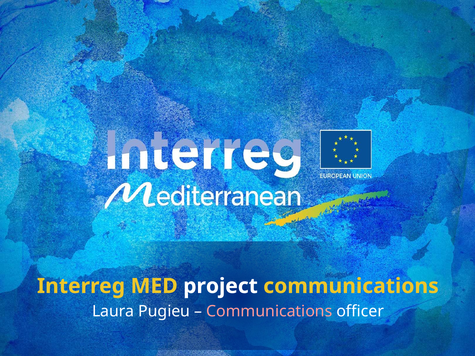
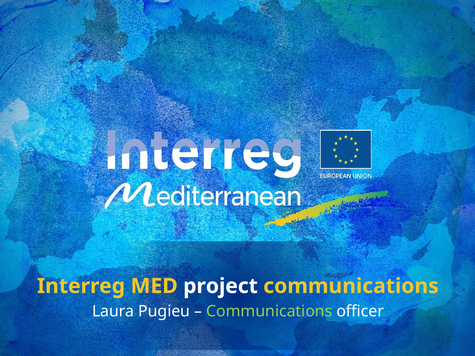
Communications colour: pink -> light green (269, 311)
